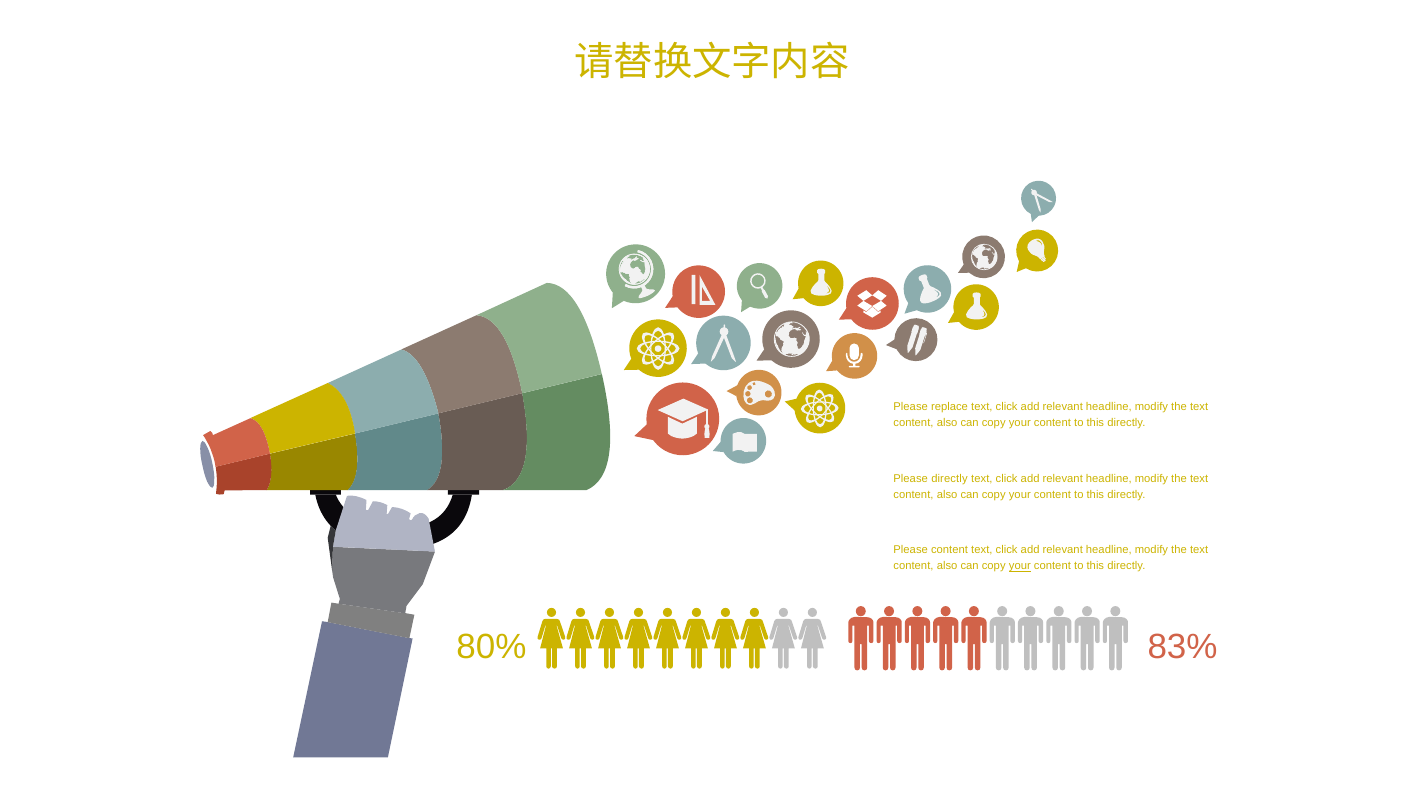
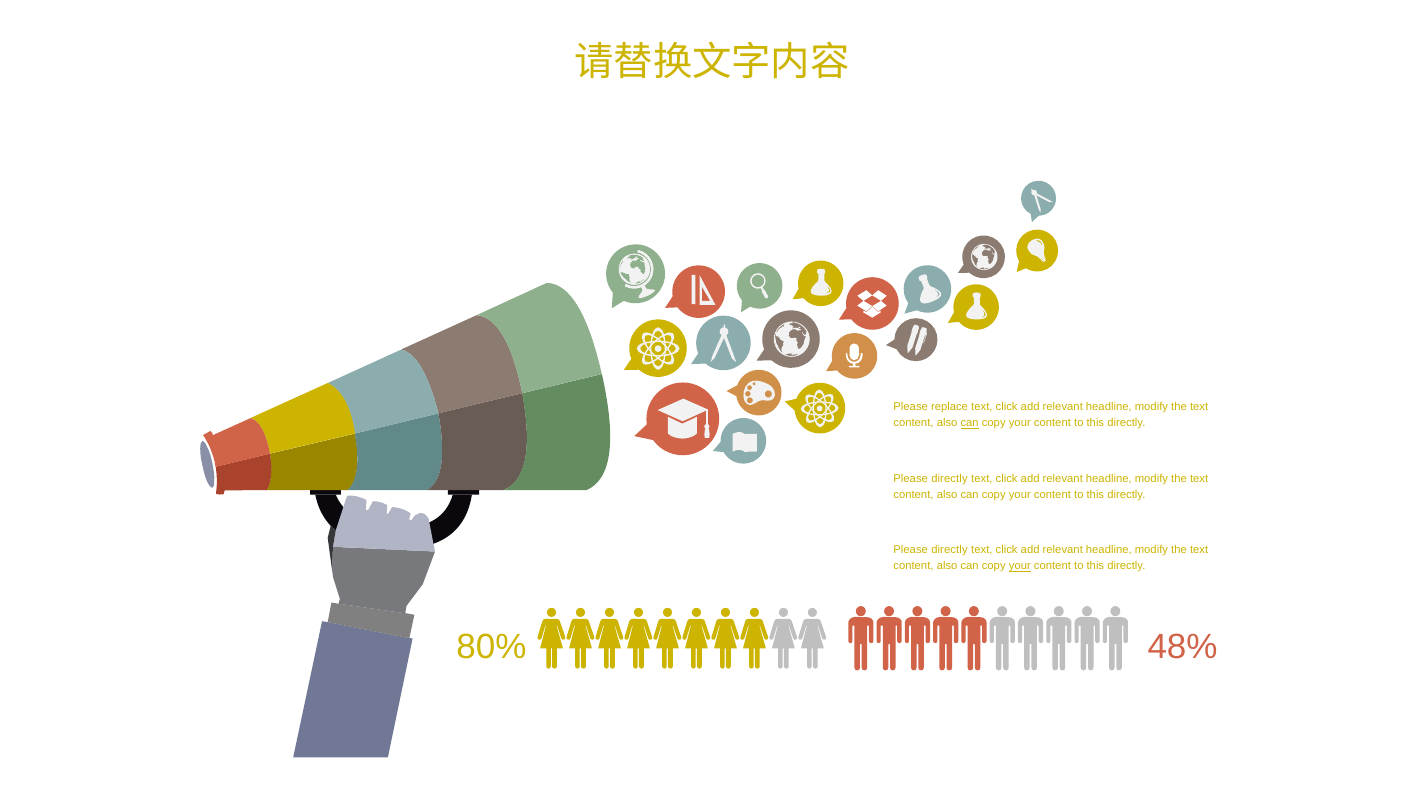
can underline: none -> present (970, 423)
content: content -> directly (949, 550)
83%: 83% -> 48% (1183, 647)
